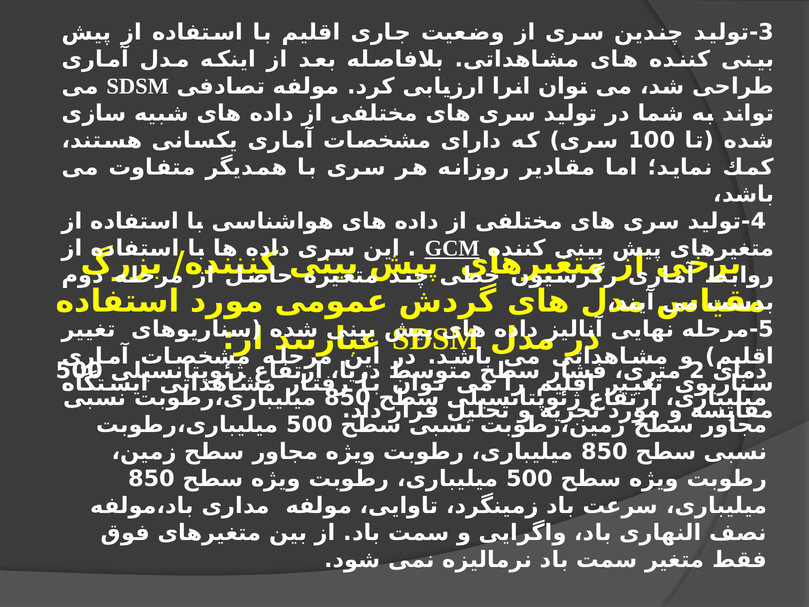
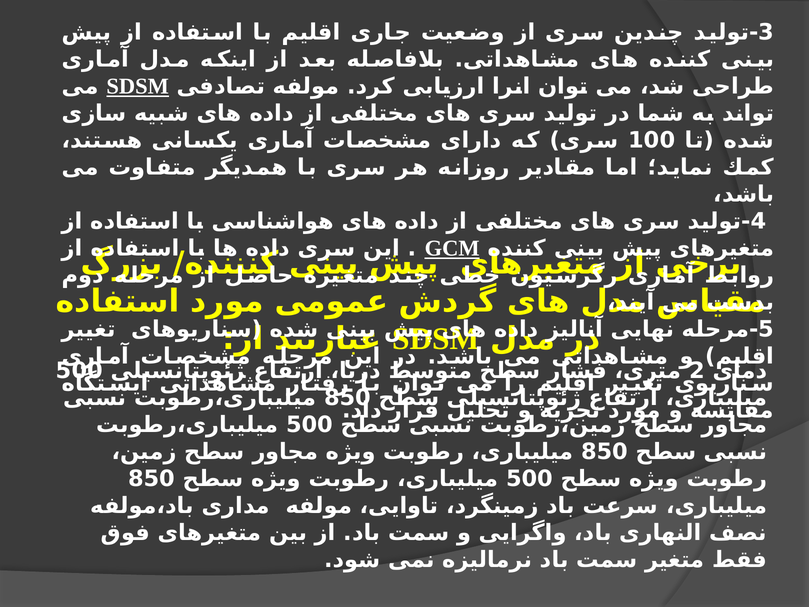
SDSM underline: none -> present (138, 86)
